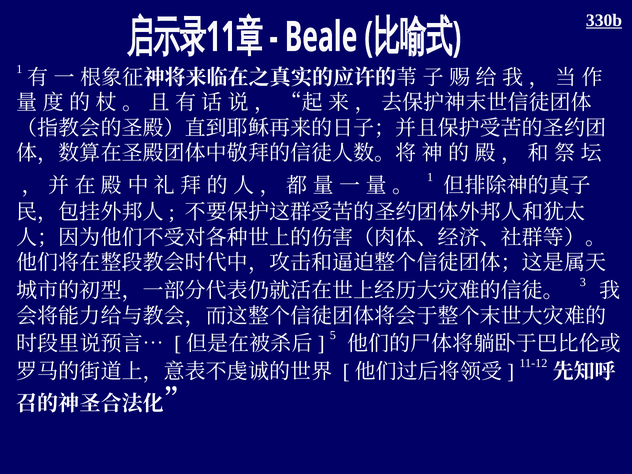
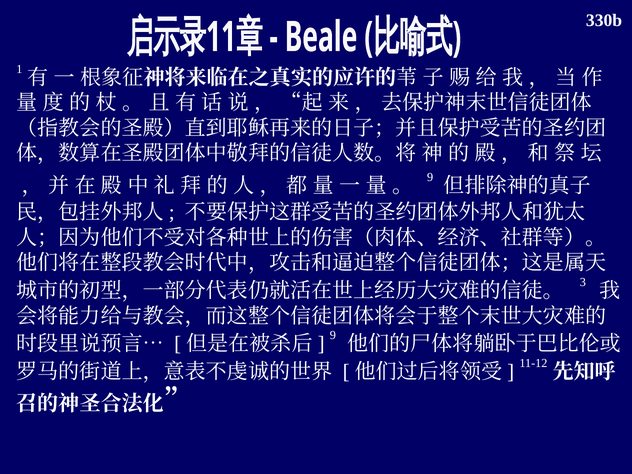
330b underline: present -> none (604, 20)
1: 1 -> 9 (430, 177)
5: 5 -> 9 (333, 335)
